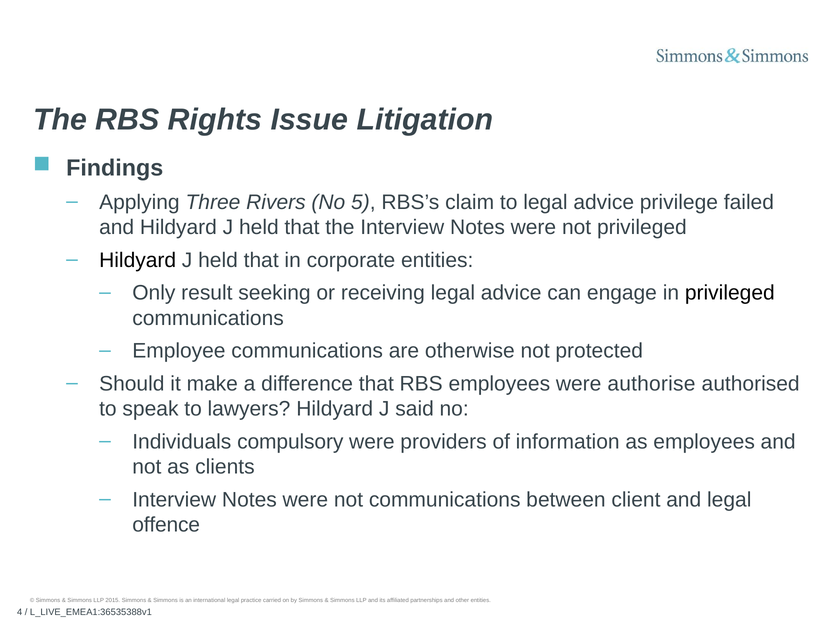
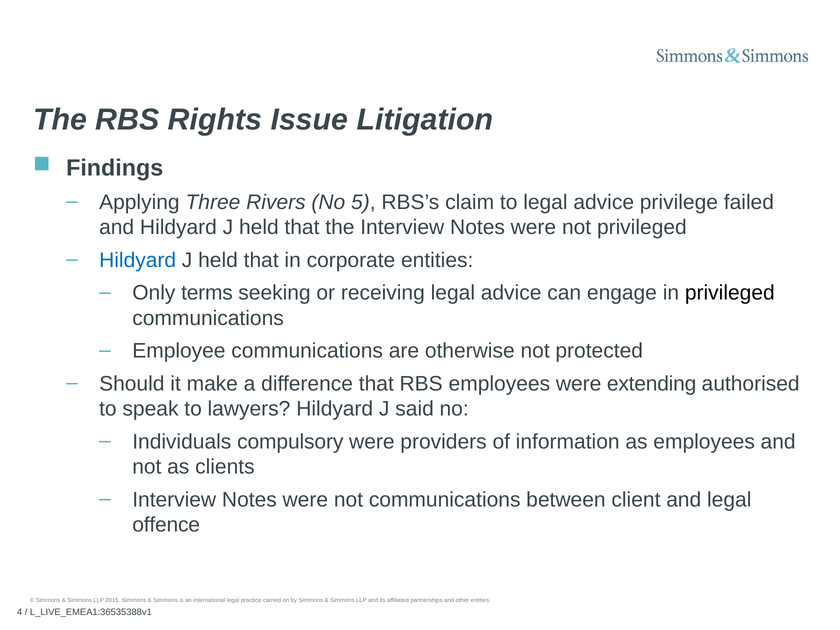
Hildyard colour: black -> blue (138, 260)
result: result -> terms (207, 293)
authorise: authorise -> extending (652, 384)
